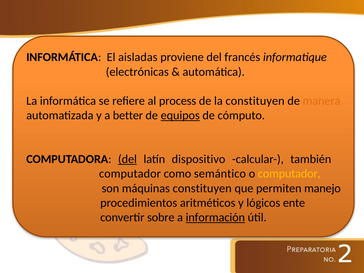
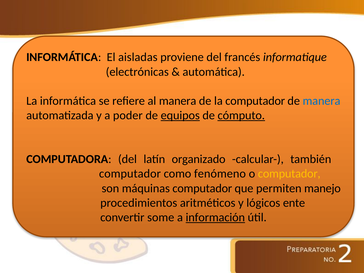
al process: process -> manera (178, 101)
la constituyen: constituyen -> computador (255, 101)
manera colour: orange -> blue (322, 101)
better: better -> poder (128, 115)
cómputo underline: none -> present (241, 115)
del underline: present -> none (127, 159)
dispositivo: dispositivo -> organizado (199, 159)
semántico: semántico -> fenómeno (220, 174)
máquinas constituyen: constituyen -> computador (202, 188)
sobre: sobre -> some (161, 217)
